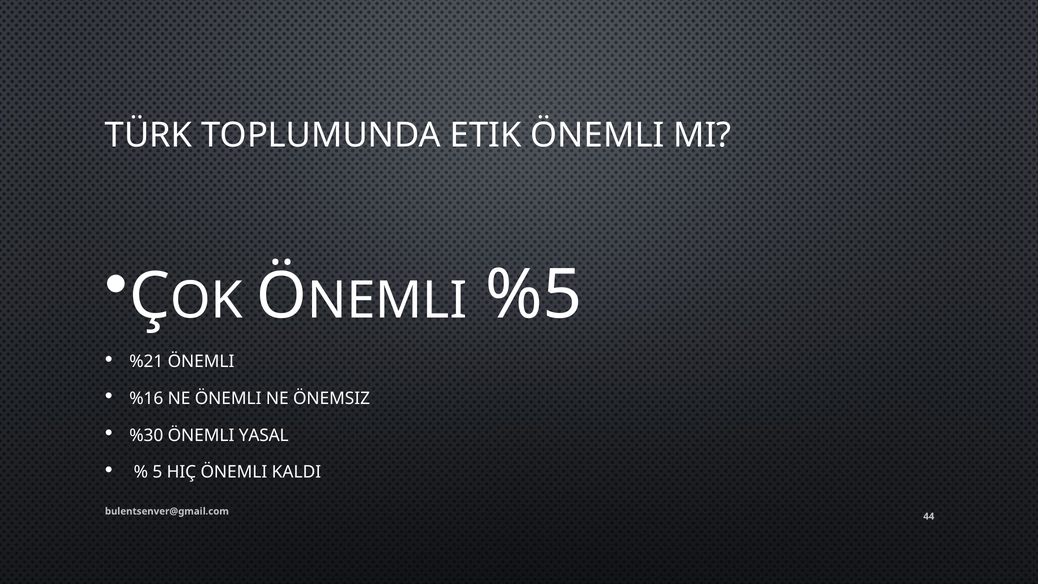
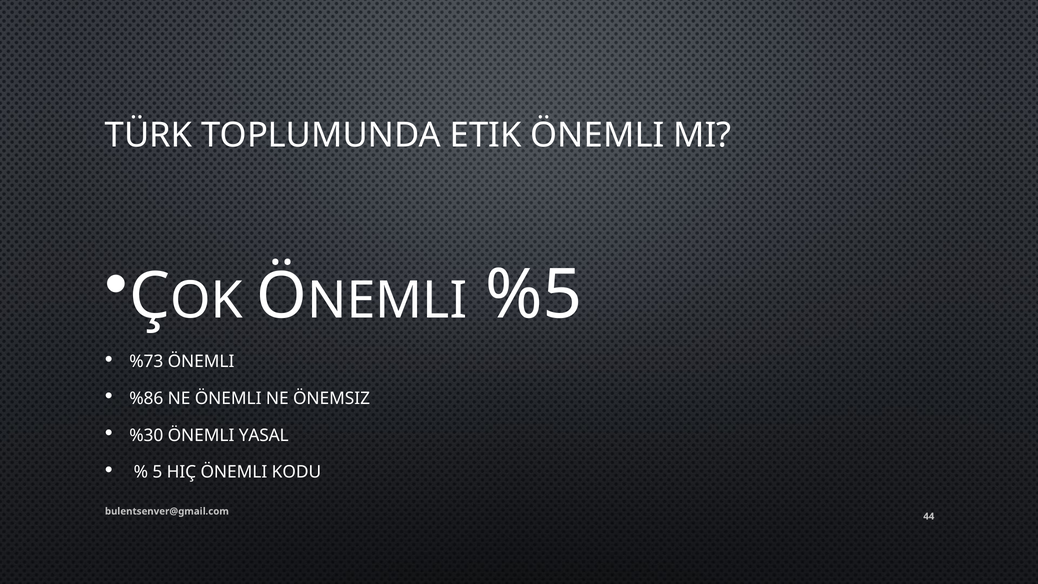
%21: %21 -> %73 (146, 362)
%16: %16 -> %86 (146, 398)
KALDI: KALDI -> KODU (296, 472)
